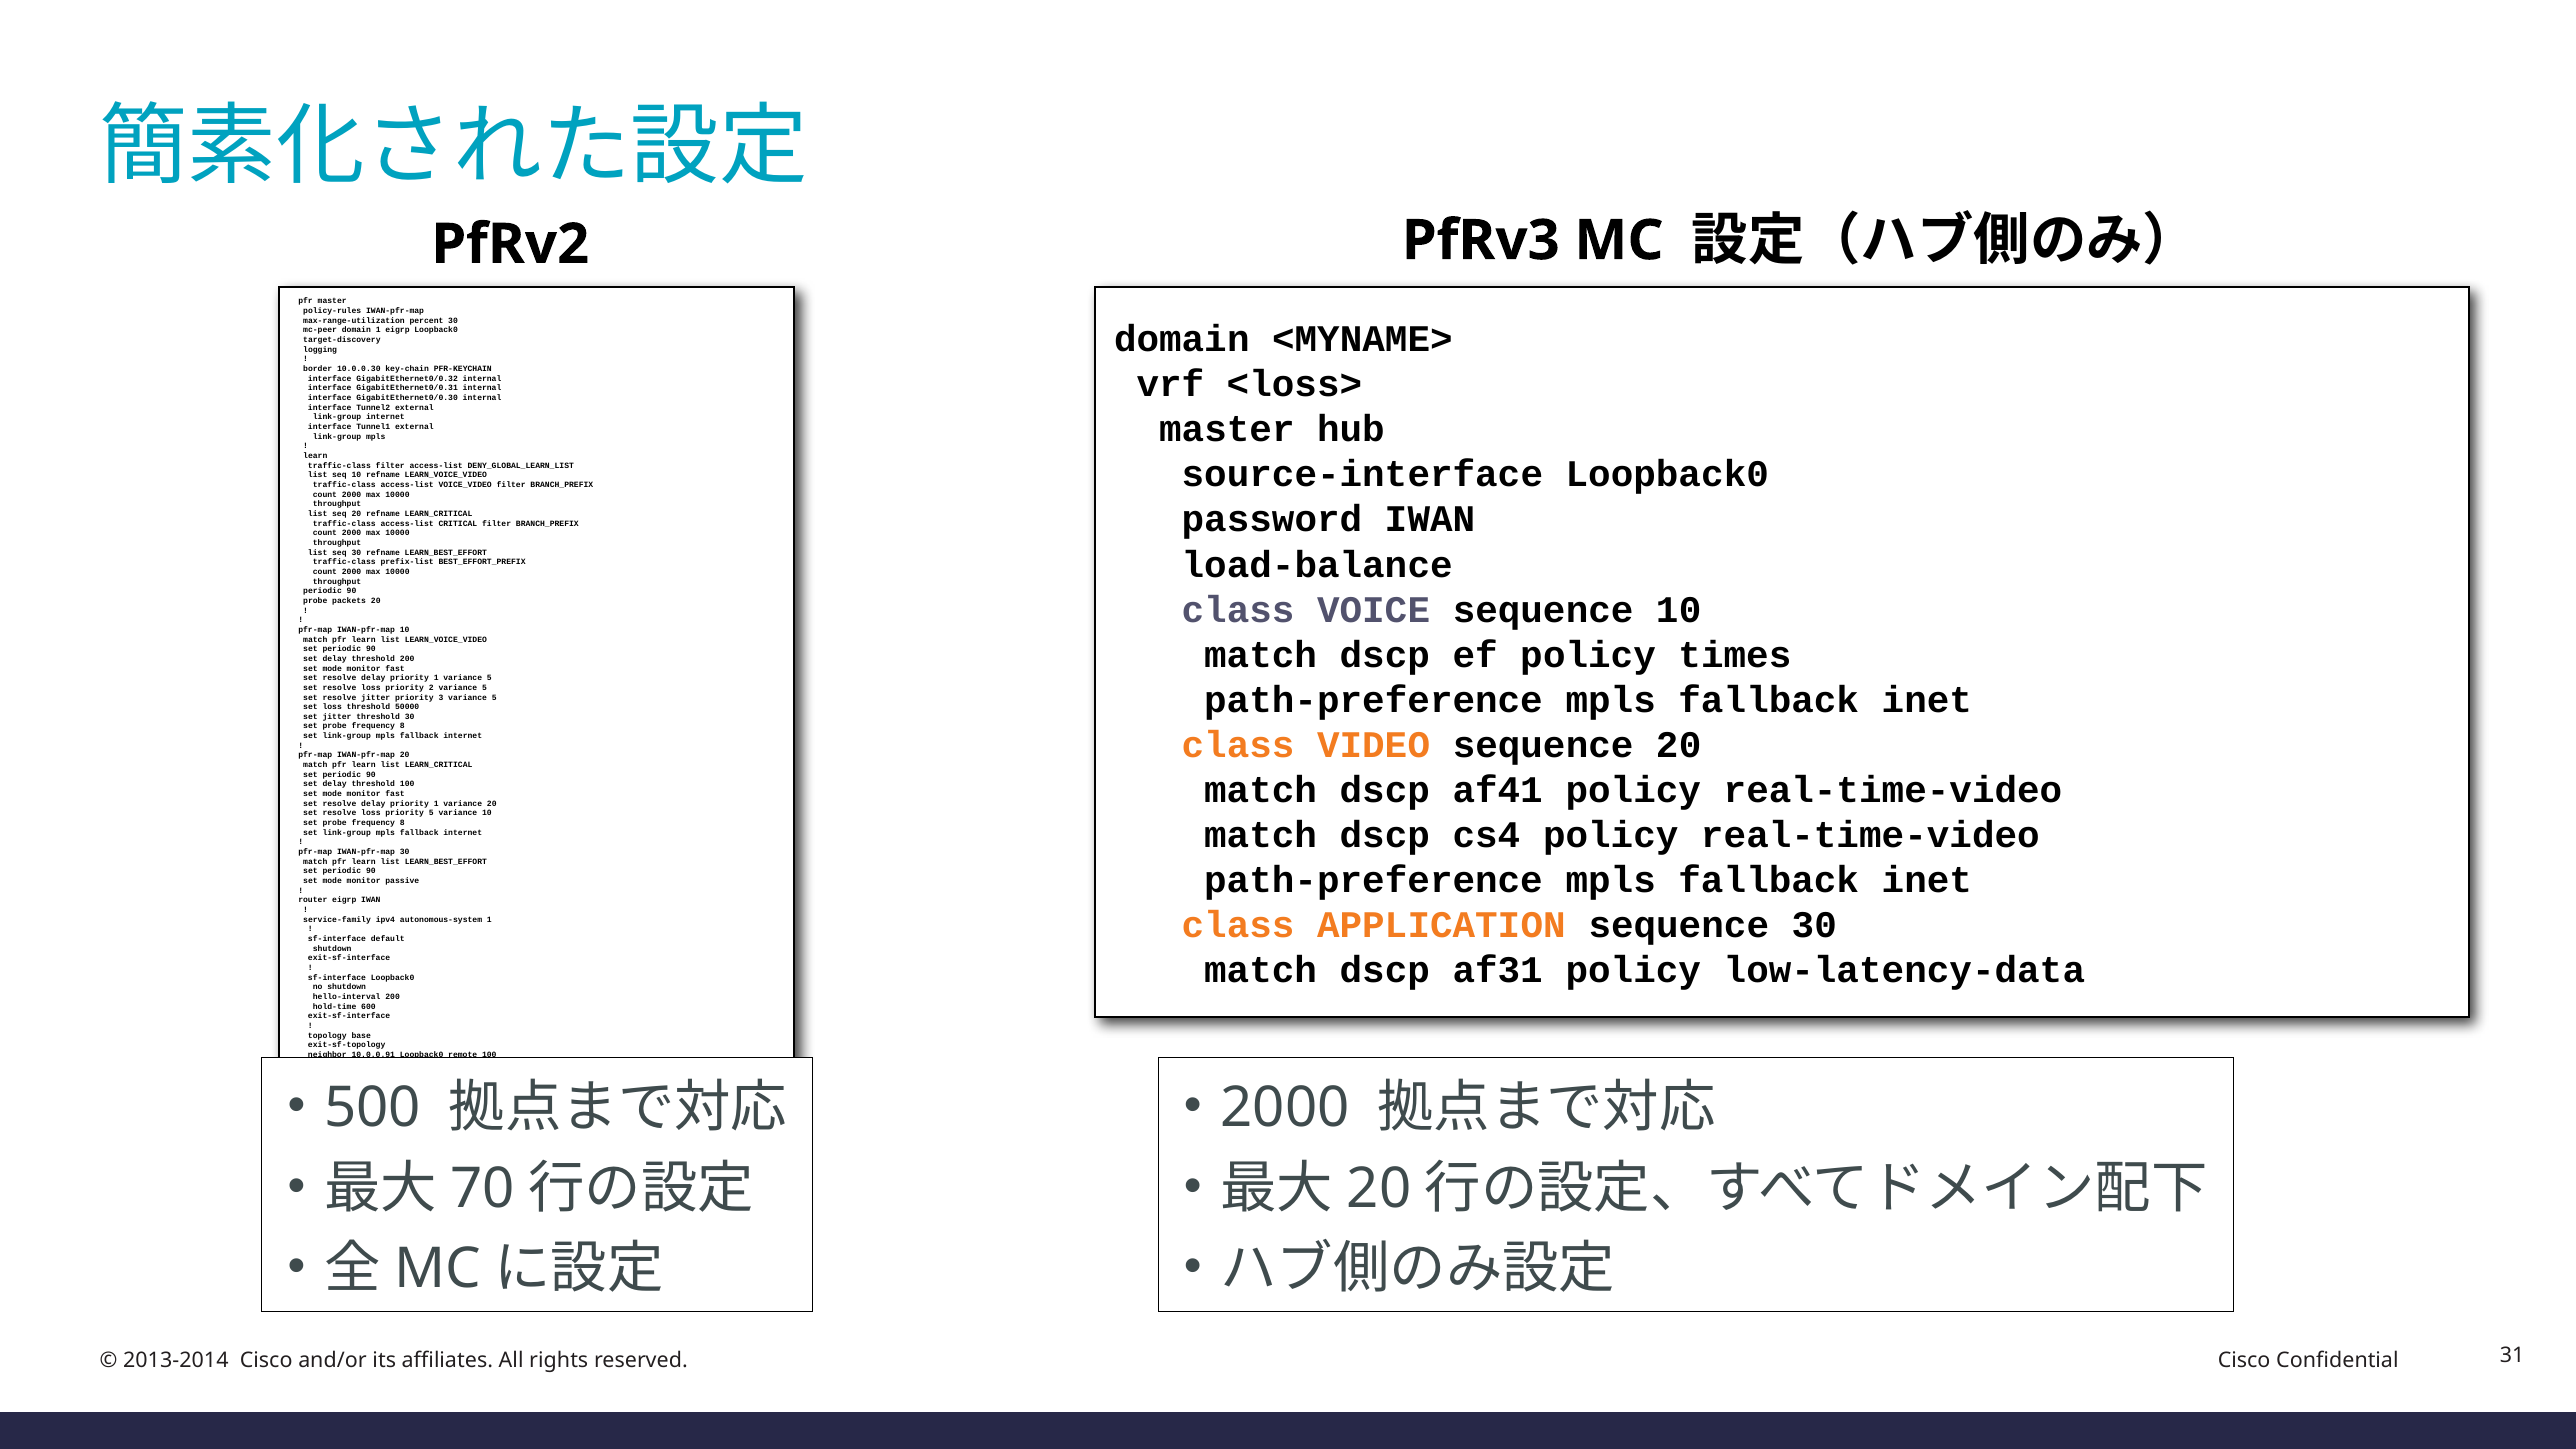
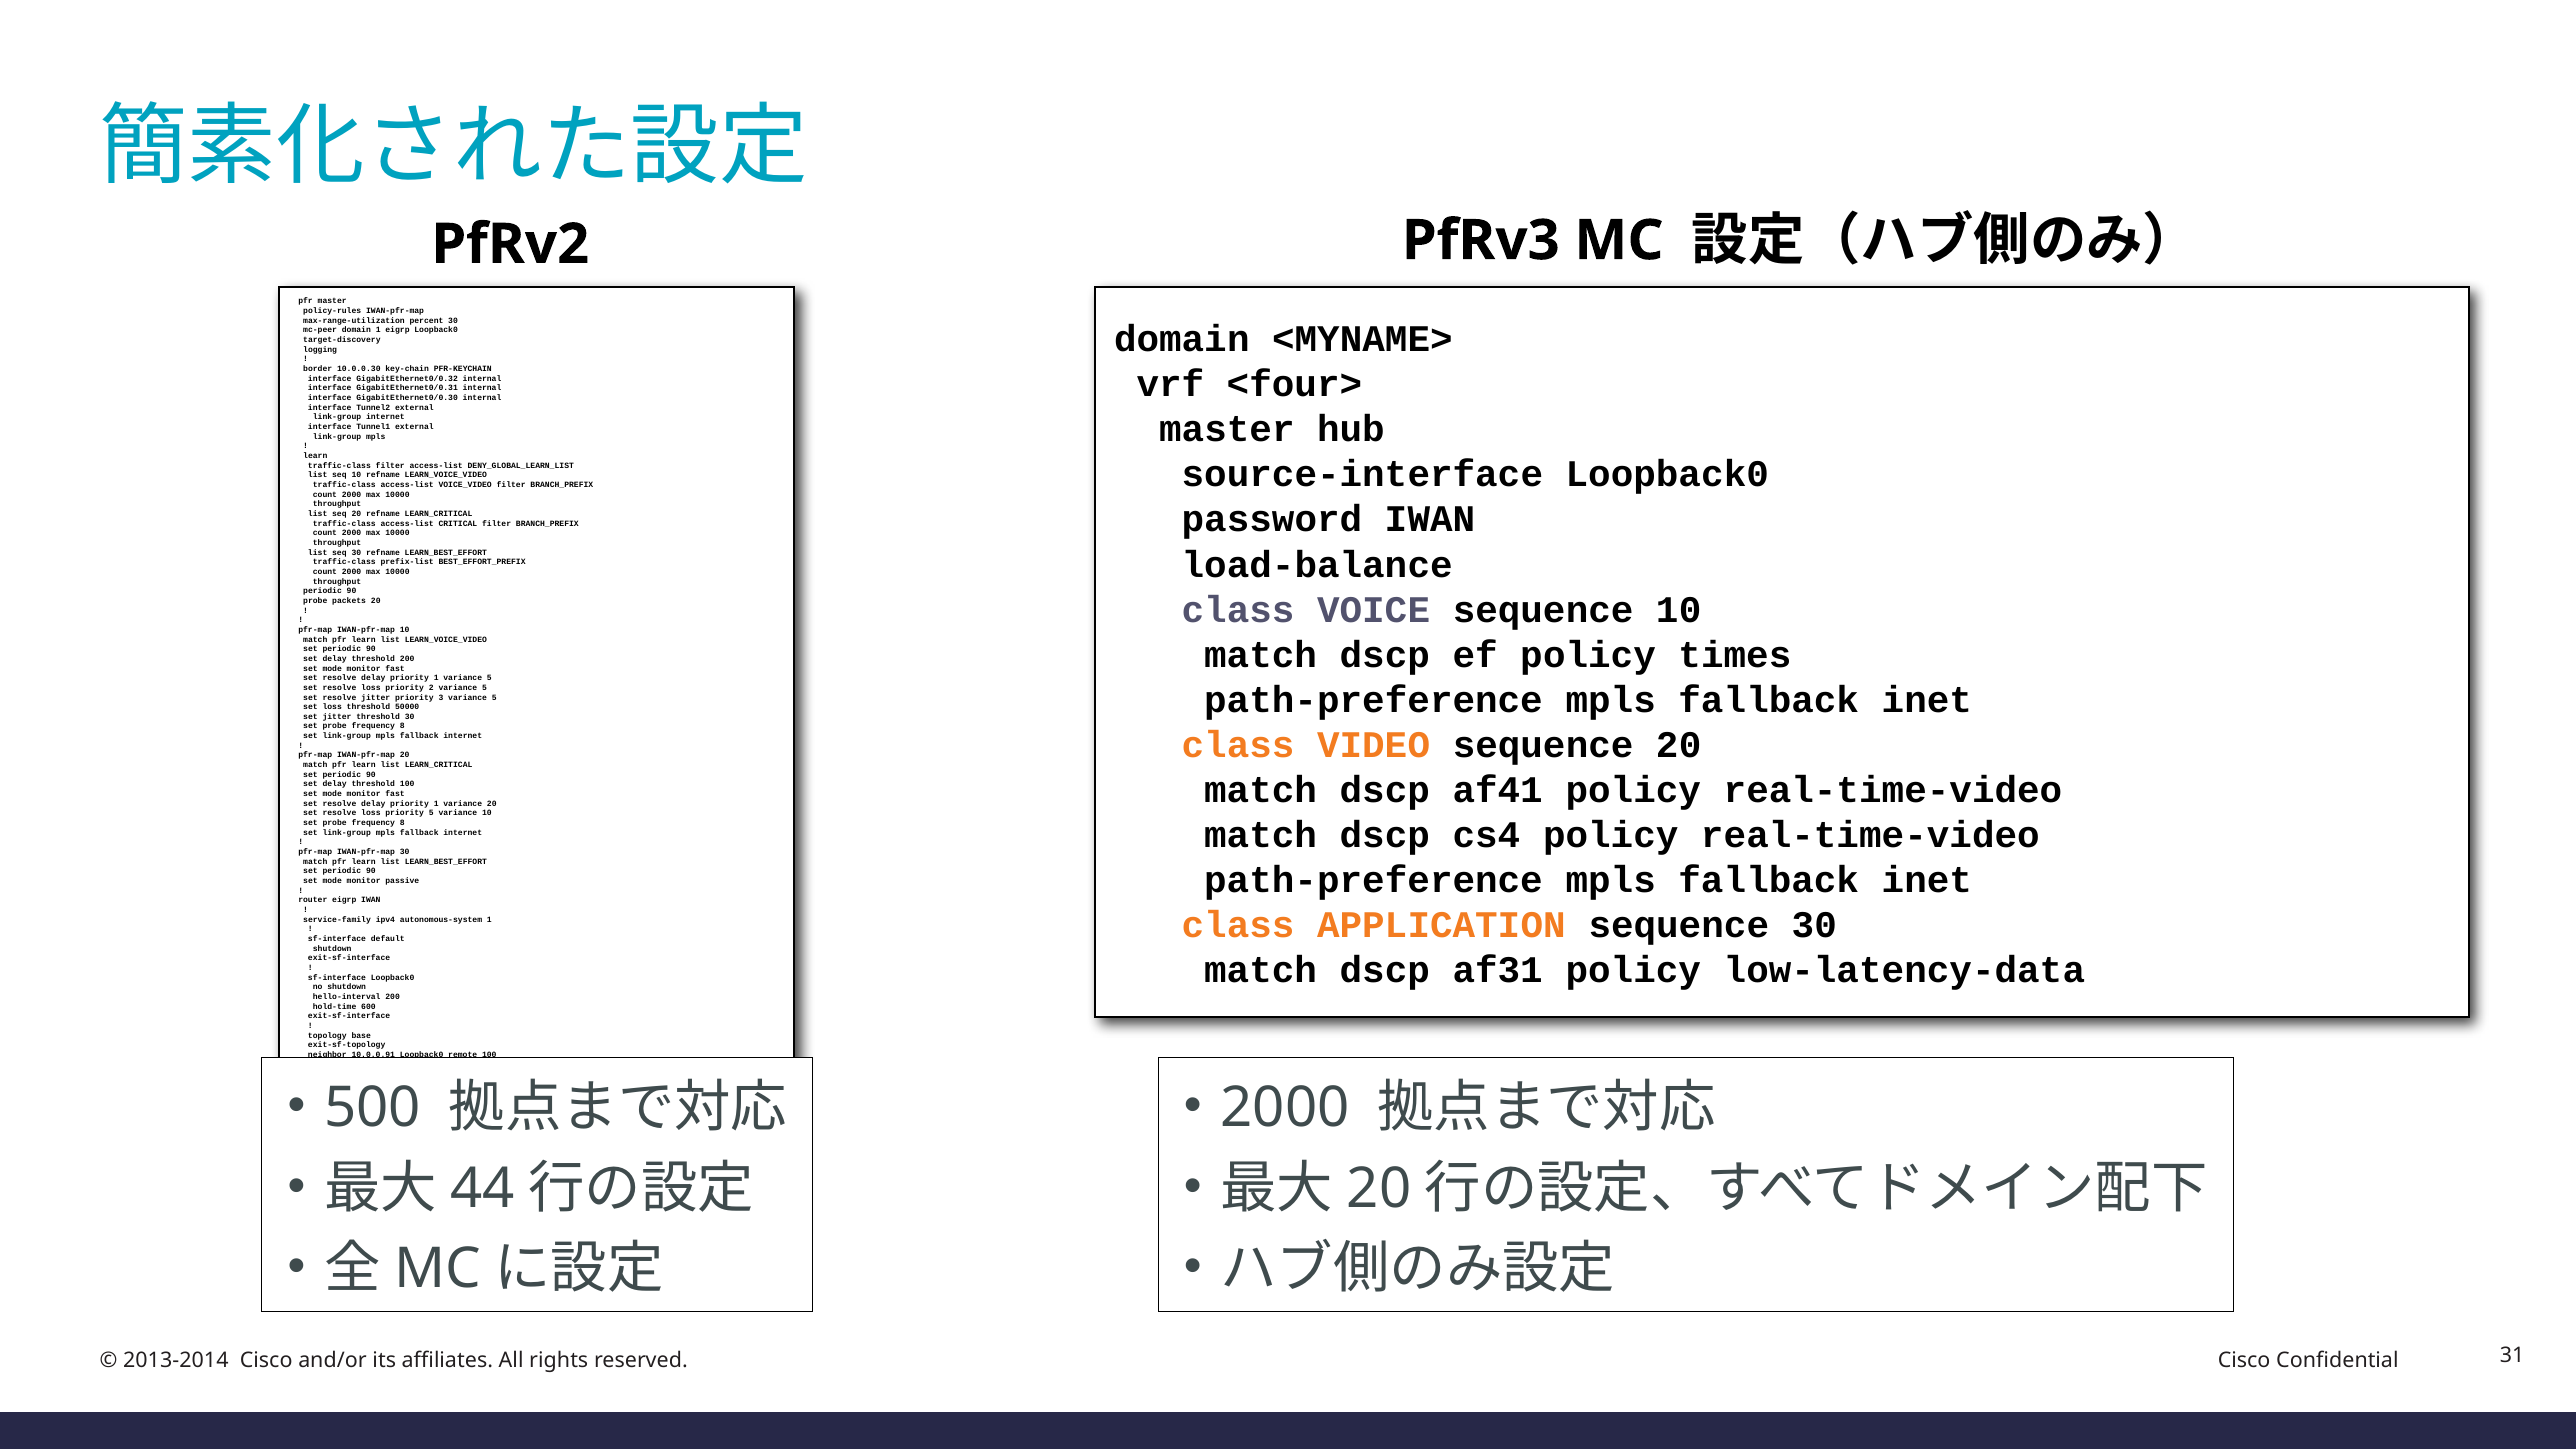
<loss>: <loss> -> <four> (1294, 384)
70: 70 -> 44 (483, 1189)
